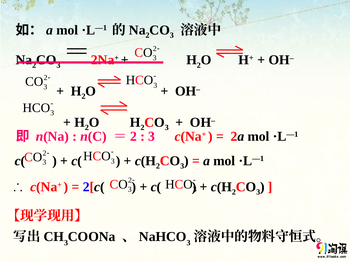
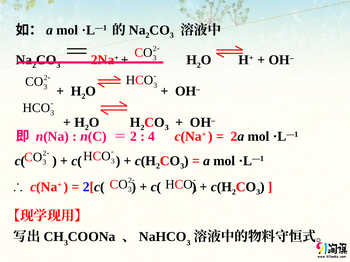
3: 3 -> 4 (152, 137)
